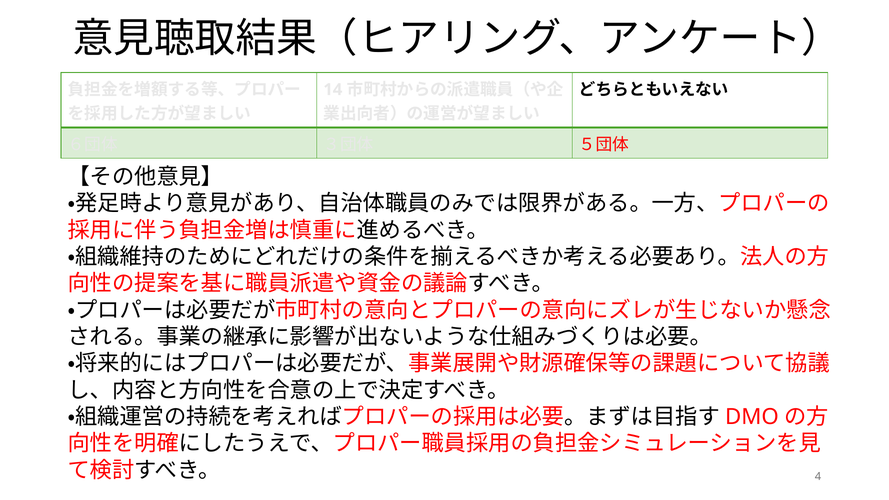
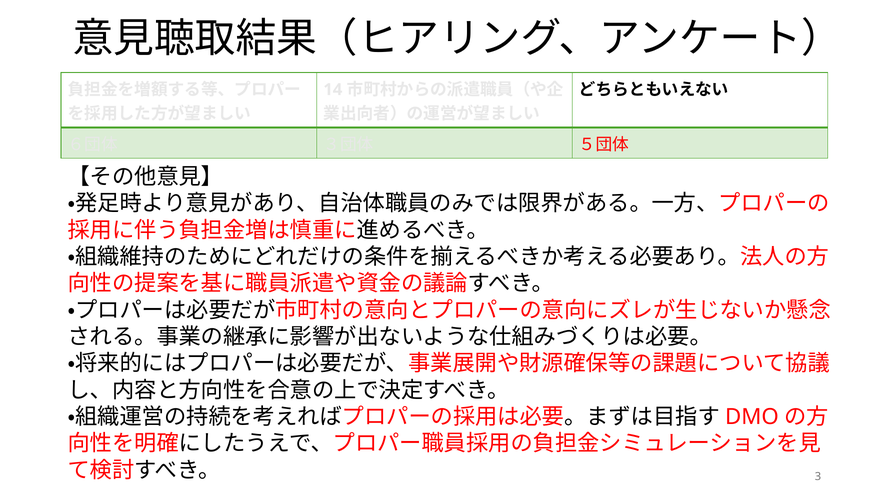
4: 4 -> 3 (818, 477)
